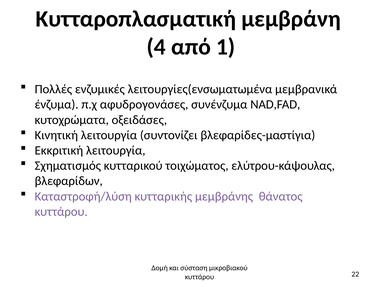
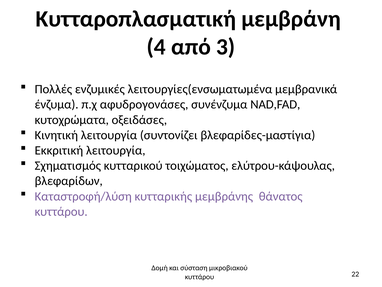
1: 1 -> 3 (226, 47)
